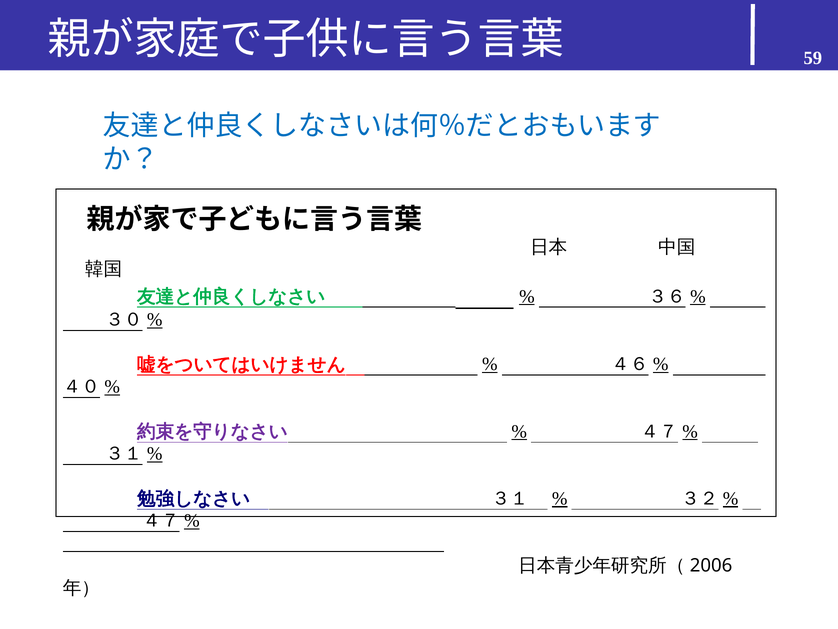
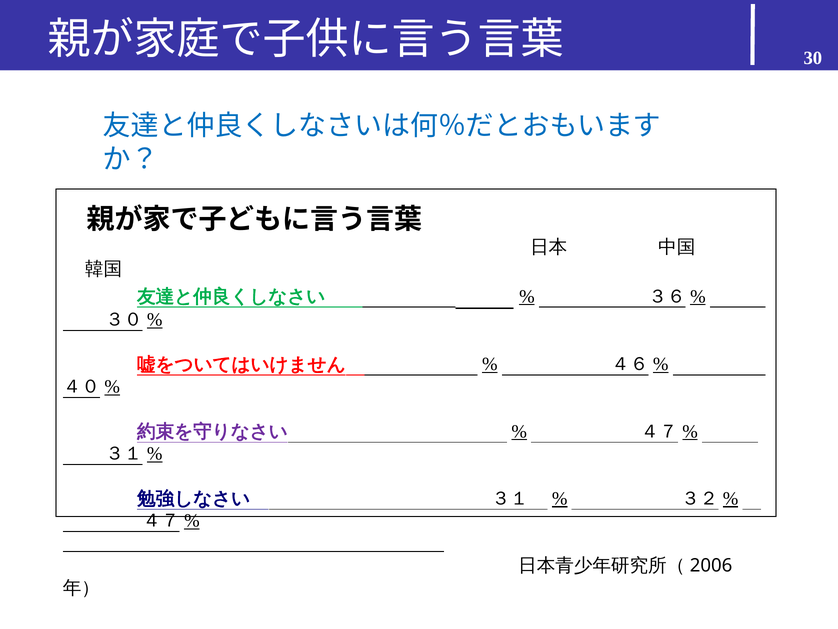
59: 59 -> 30 (813, 58)
